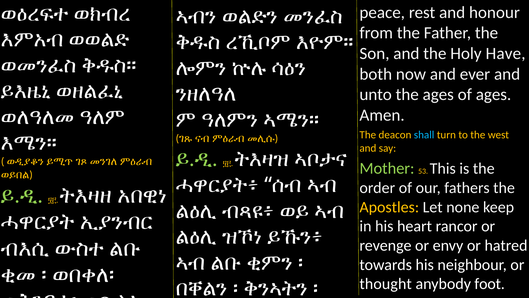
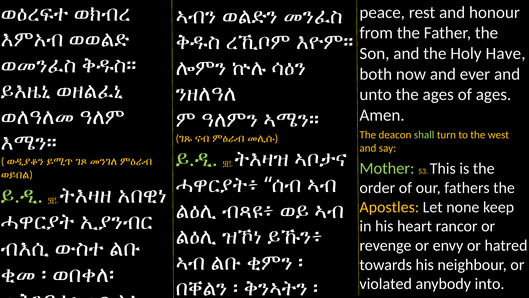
shall colour: light blue -> light green (424, 135)
thought: thought -> violated (386, 284)
foot: foot -> into (490, 284)
